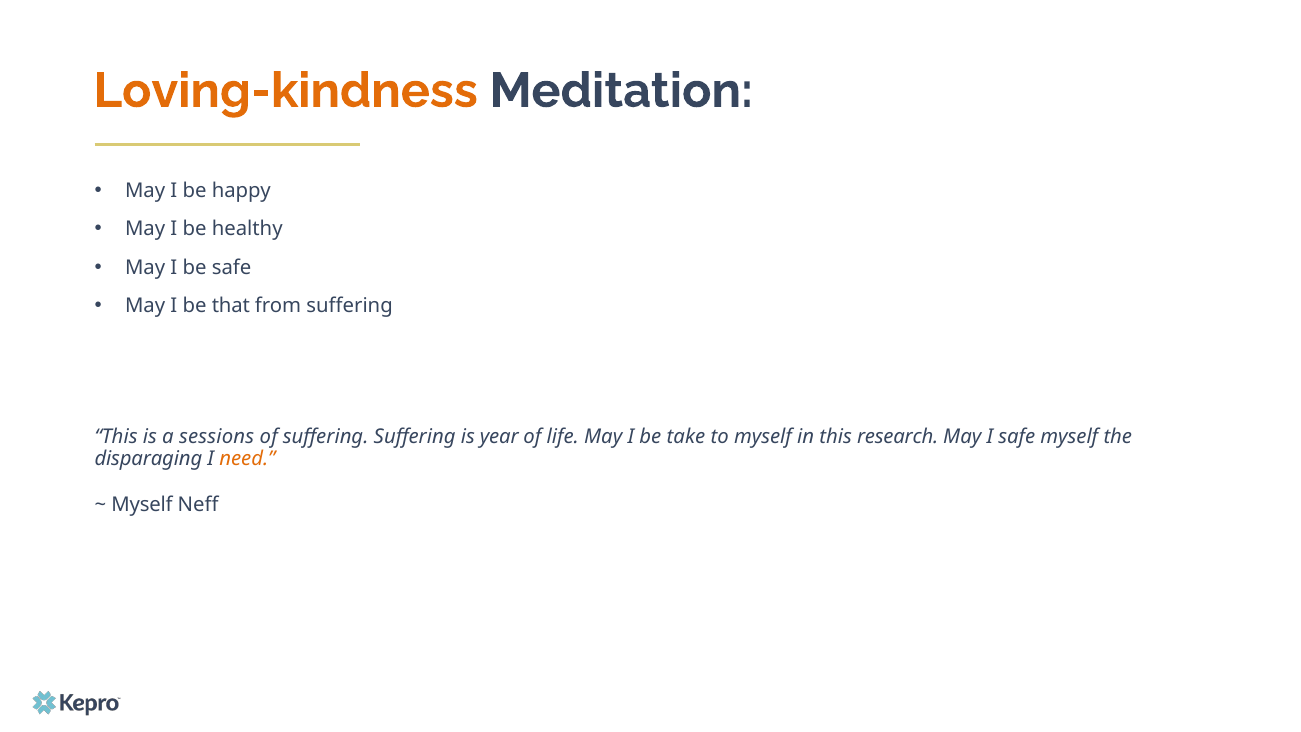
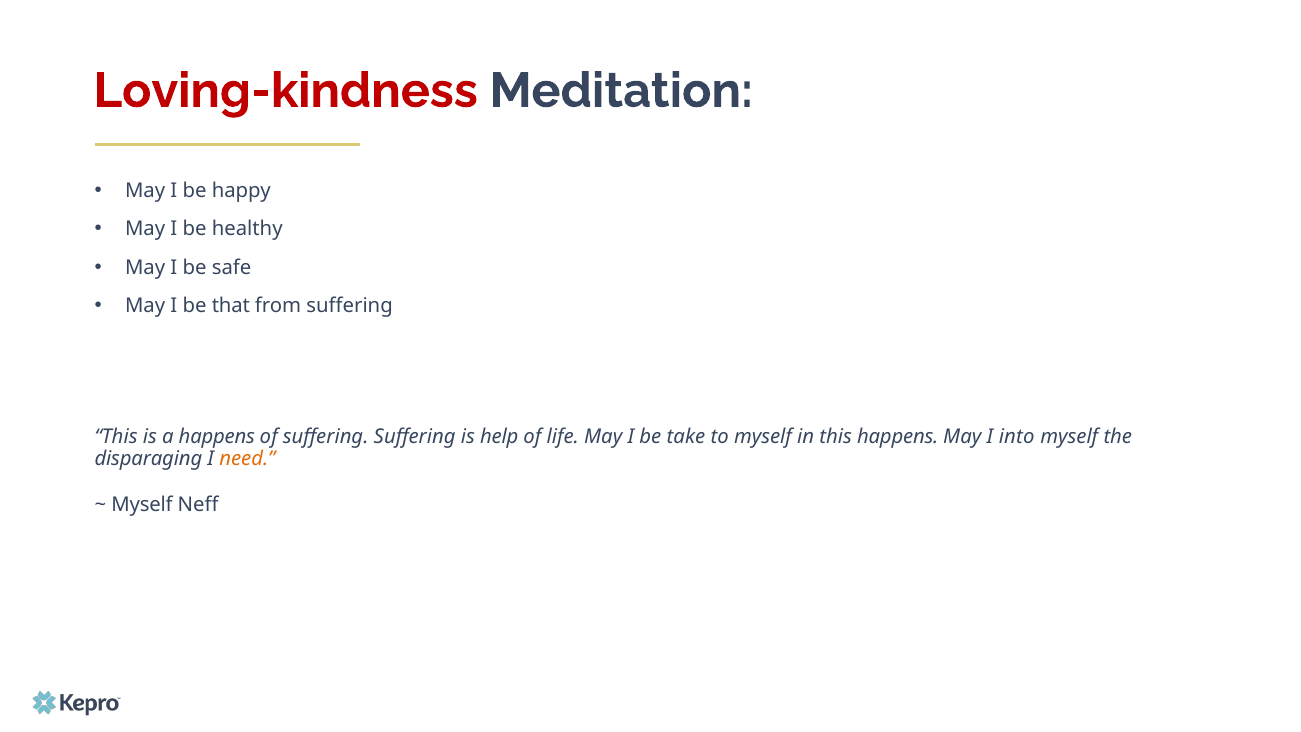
Loving-kindness colour: orange -> red (286, 91)
a sessions: sessions -> happens (217, 436)
year: year -> help (499, 436)
this research: research -> happens (898, 436)
I safe: safe -> into (1017, 436)
